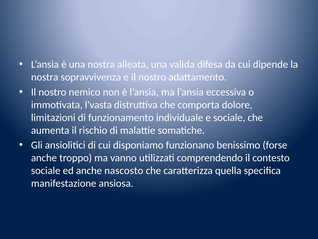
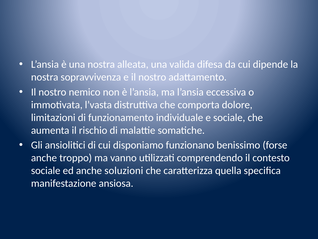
nascosto: nascosto -> soluzioni (124, 170)
